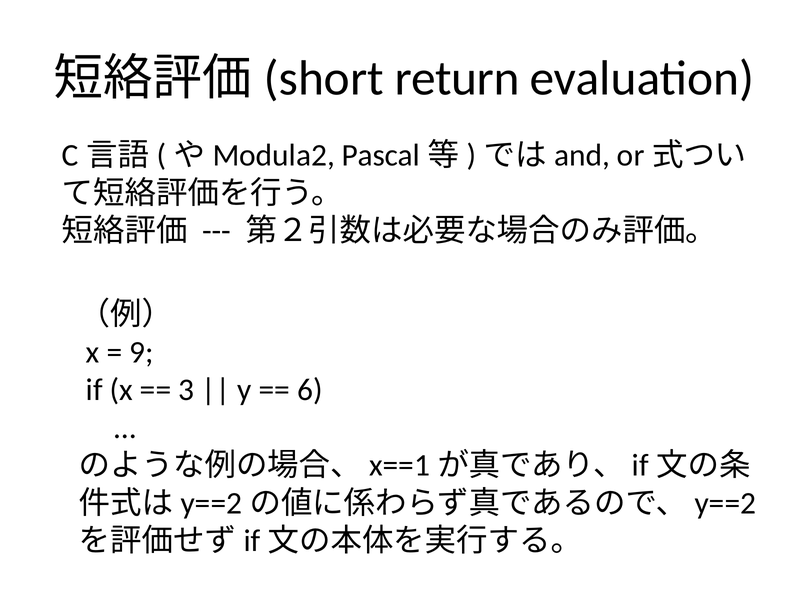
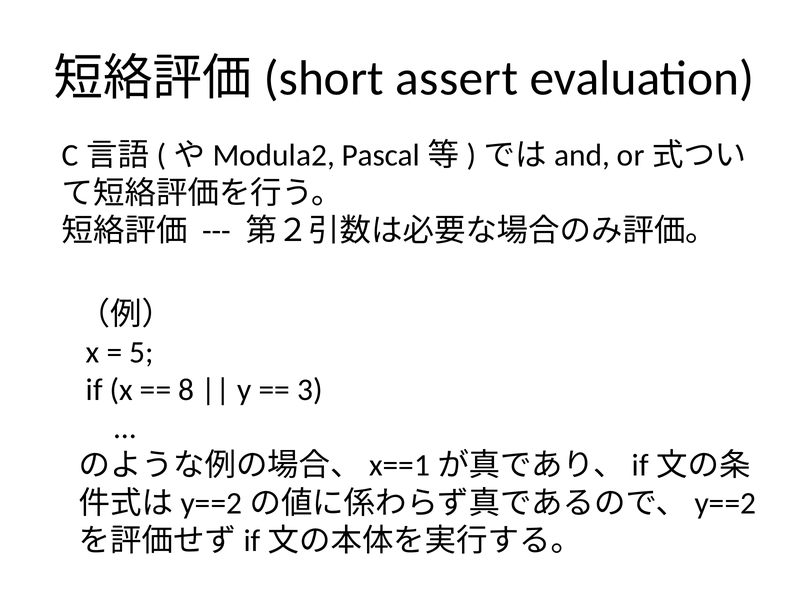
return: return -> assert (457, 78)
9: 9 -> 5 (141, 352)
3: 3 -> 8 (186, 390)
6: 6 -> 3 (310, 390)
